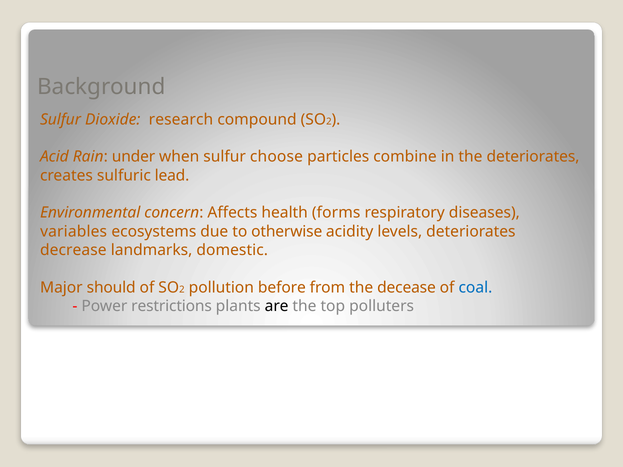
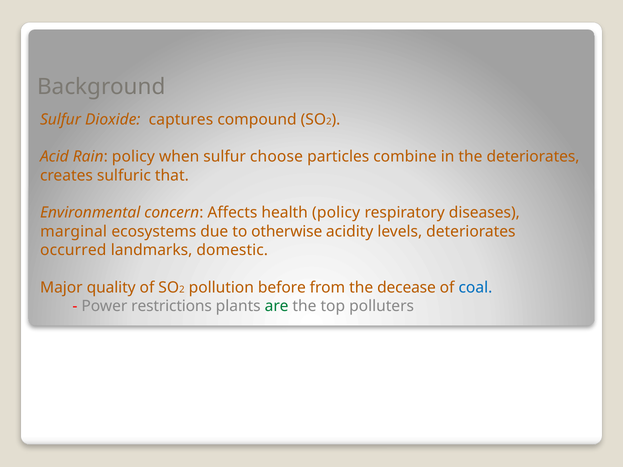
research: research -> captures (181, 119)
Rain under: under -> policy (133, 157)
lead: lead -> that (172, 176)
health forms: forms -> policy (336, 213)
variables: variables -> marginal (74, 232)
decrease: decrease -> occurred (73, 250)
should: should -> quality (111, 288)
are colour: black -> green (277, 306)
